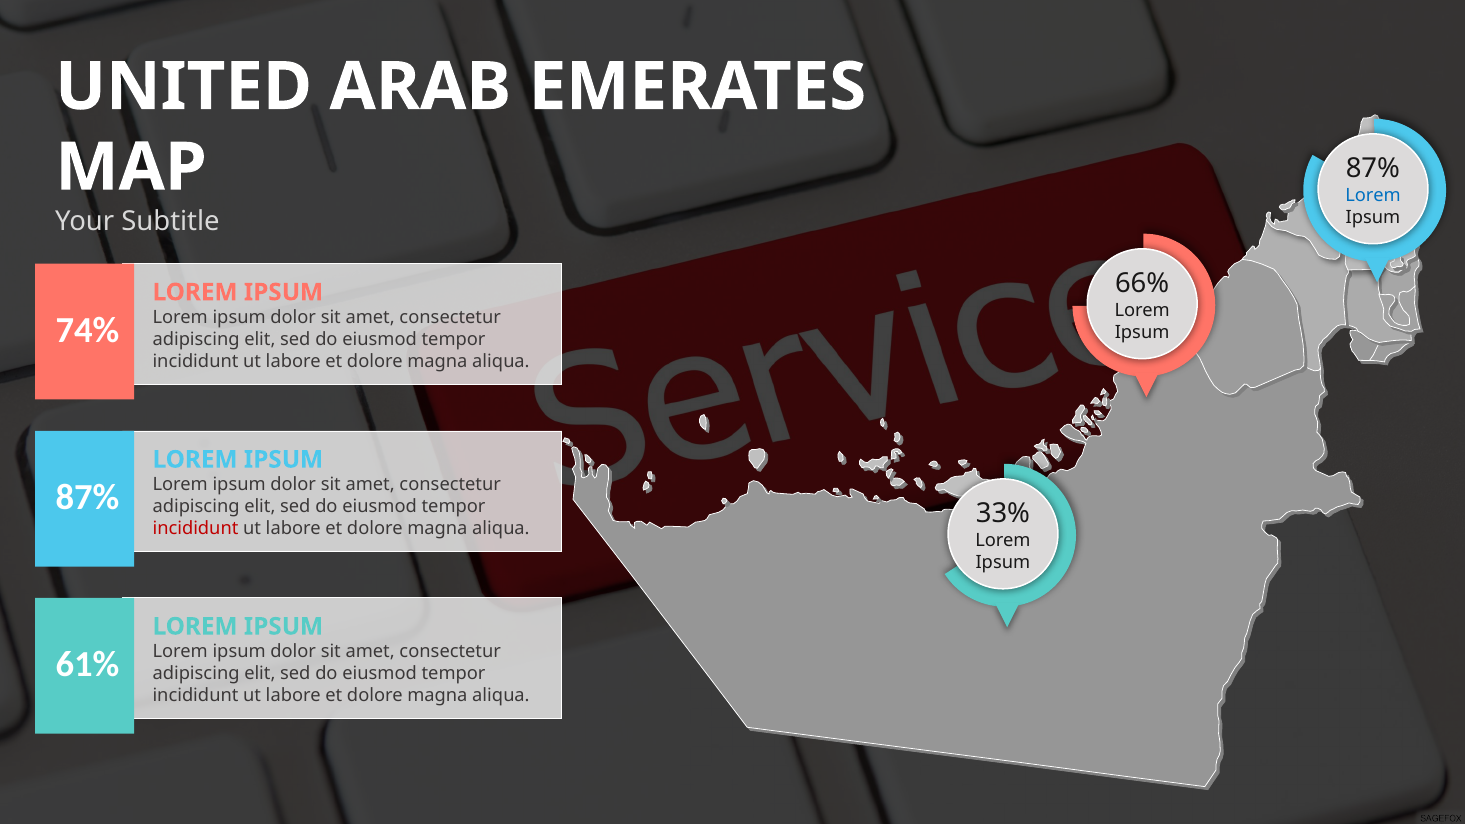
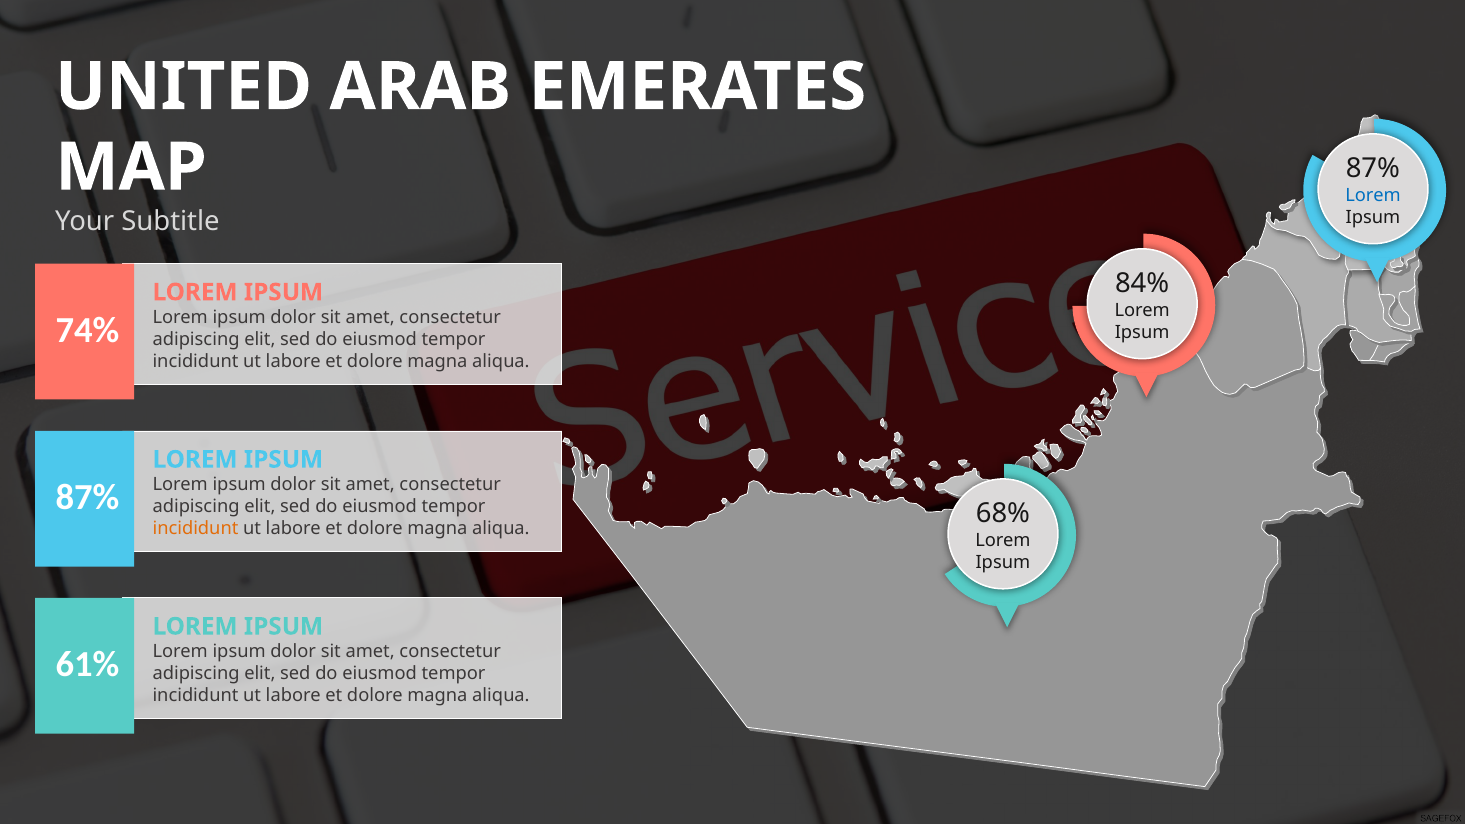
66%: 66% -> 84% (1142, 284)
33%: 33% -> 68% (1003, 514)
incididunt colour: red -> orange (196, 529)
